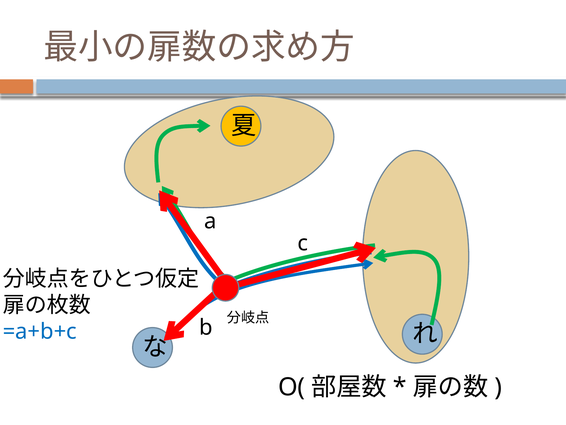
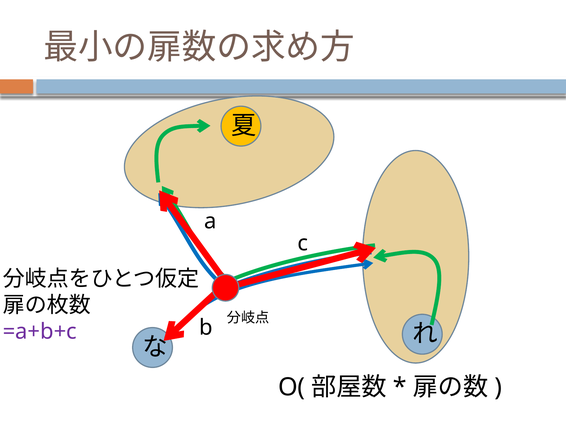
=a+b+c colour: blue -> purple (40, 331)
